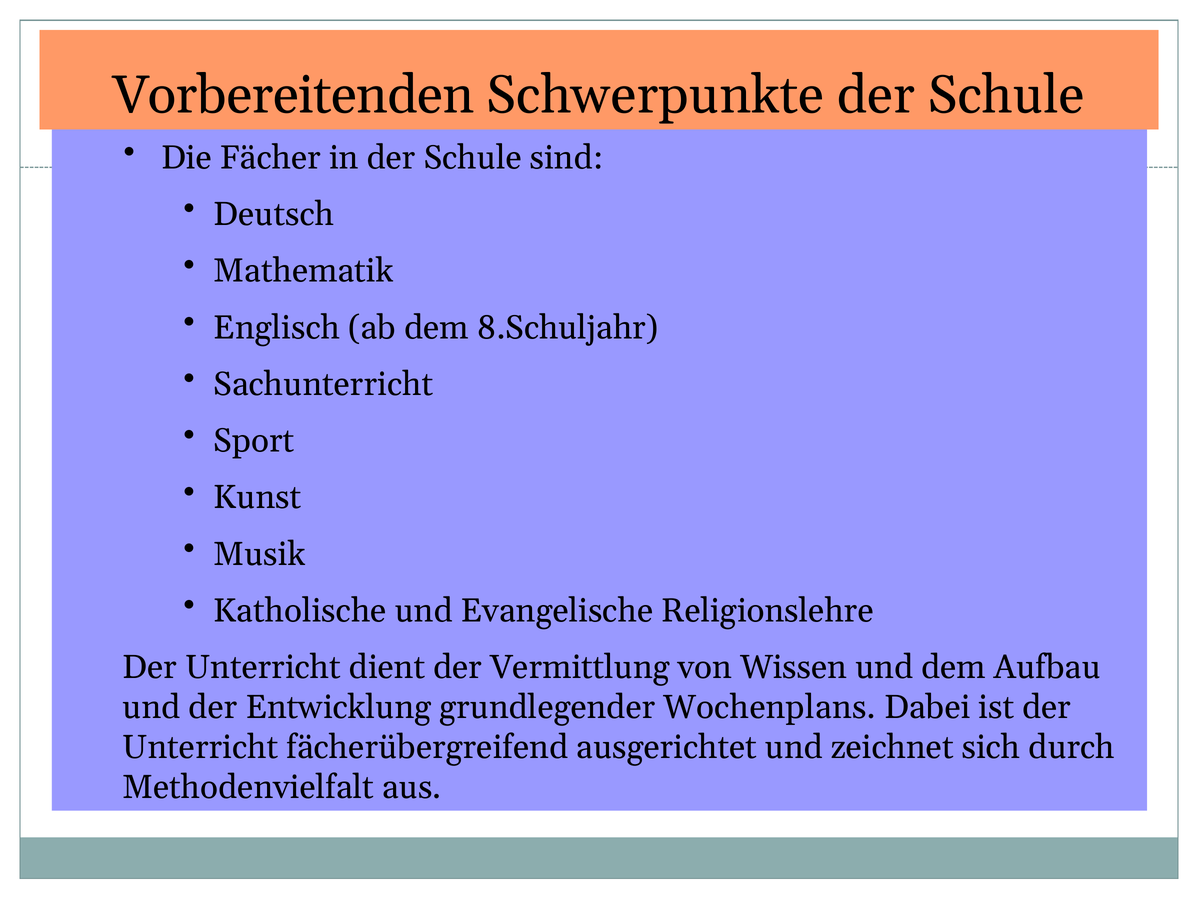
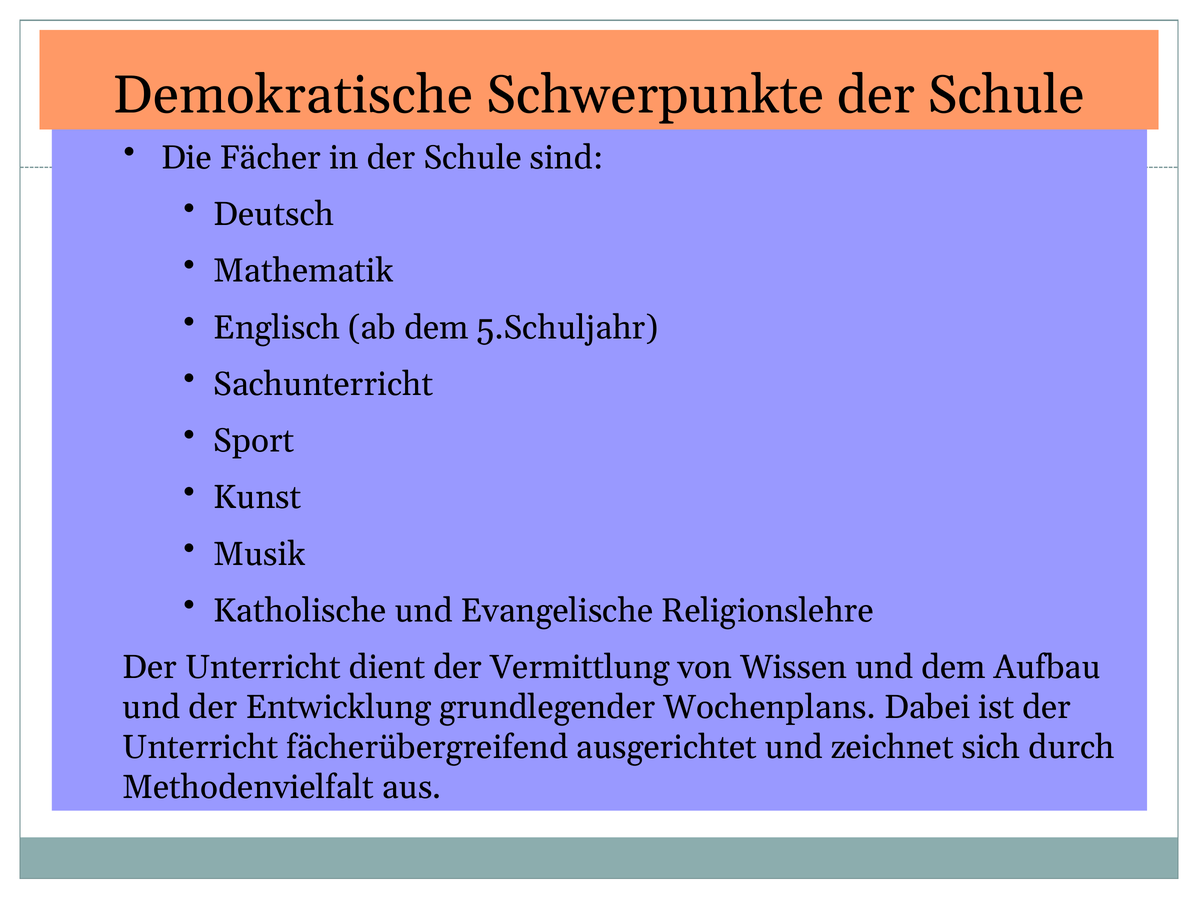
Vorbereitenden: Vorbereitenden -> Demokratische (293, 95)
8.Schuljahr: 8.Schuljahr -> 5.Schuljahr (568, 328)
